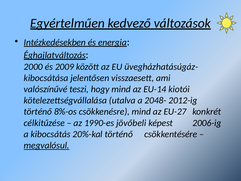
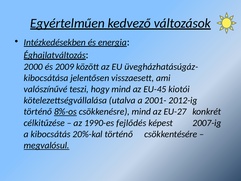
EU-14: EU-14 -> EU-45 (155, 89)
2048-: 2048- -> 2001- (155, 100)
8%-os underline: none -> present (65, 112)
jövőbeli: jövőbeli -> fejlődés (131, 123)
2006-ig: 2006-ig -> 2007-ig (207, 123)
